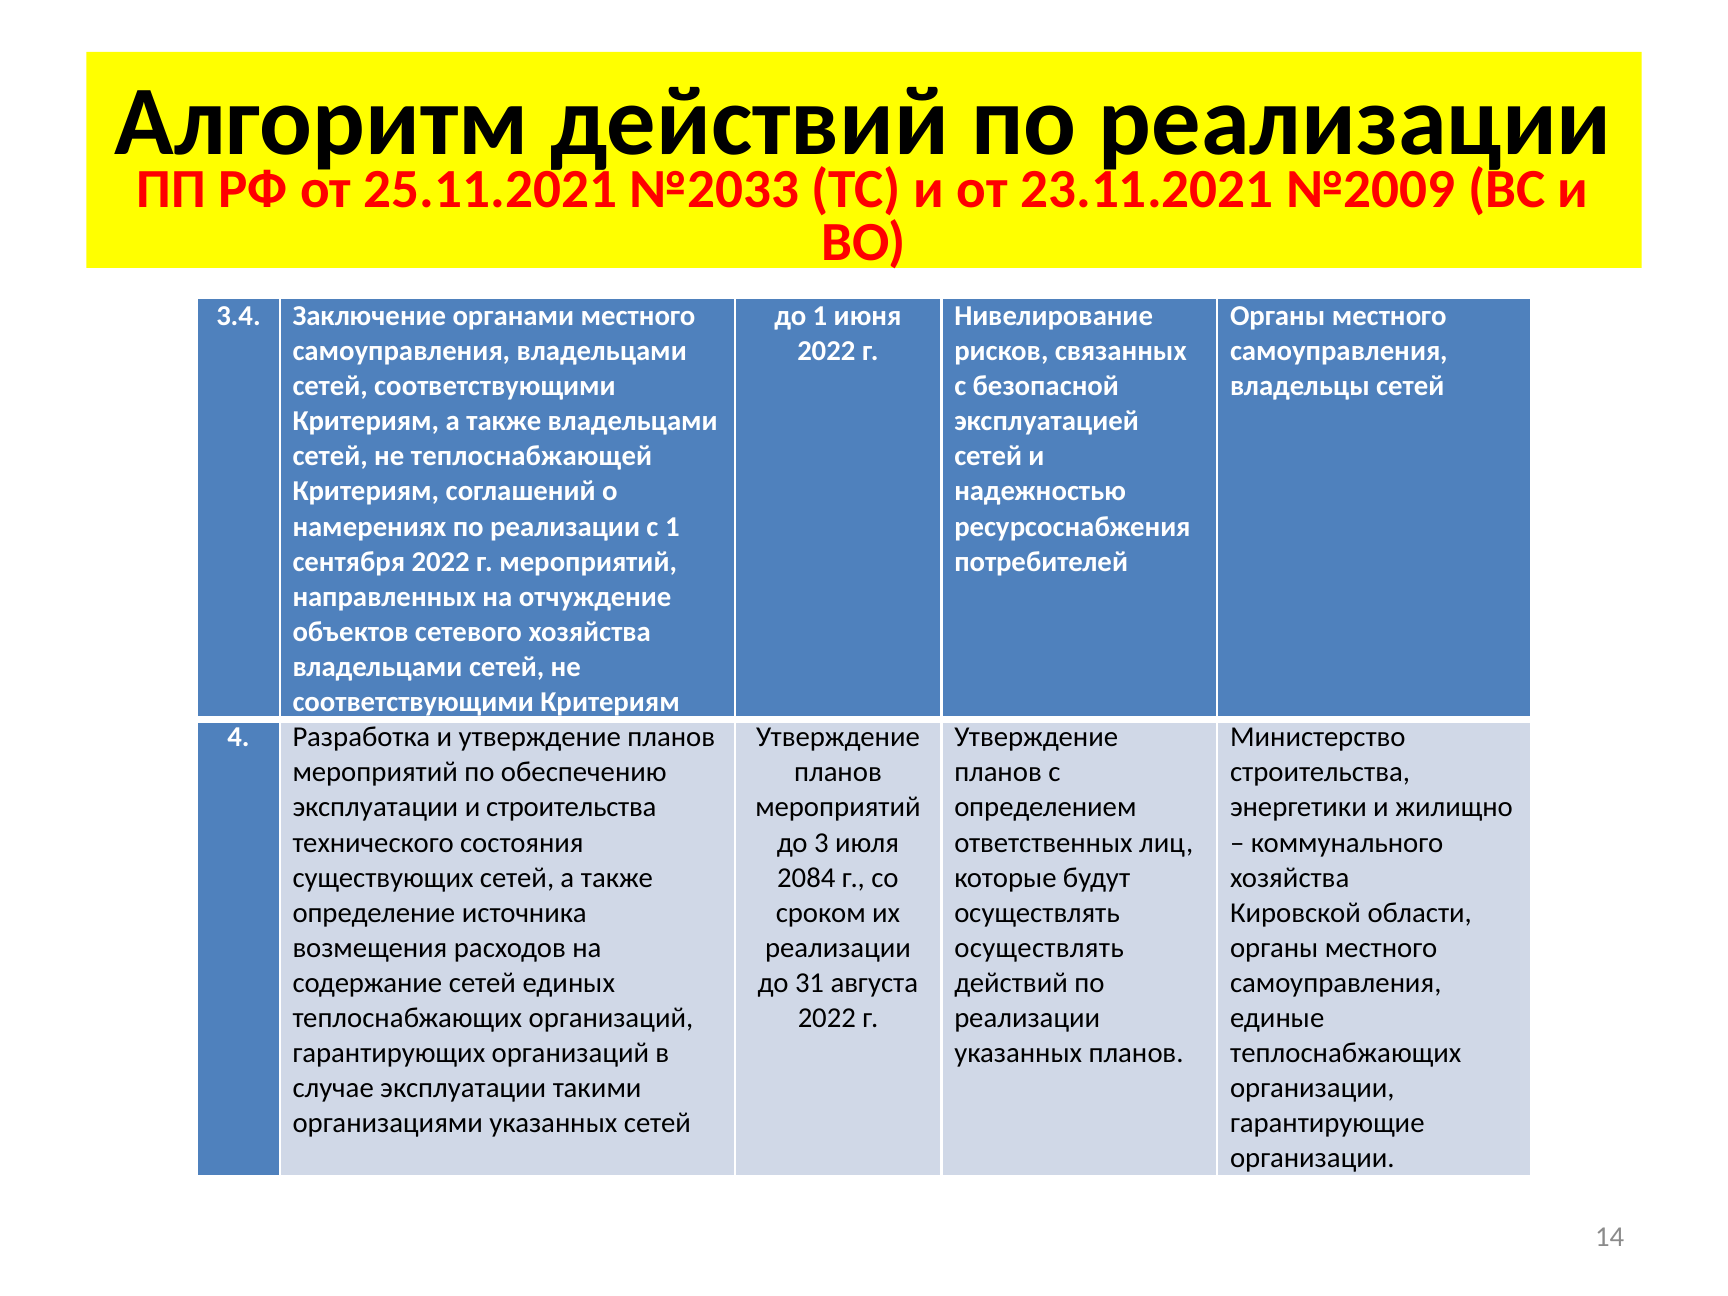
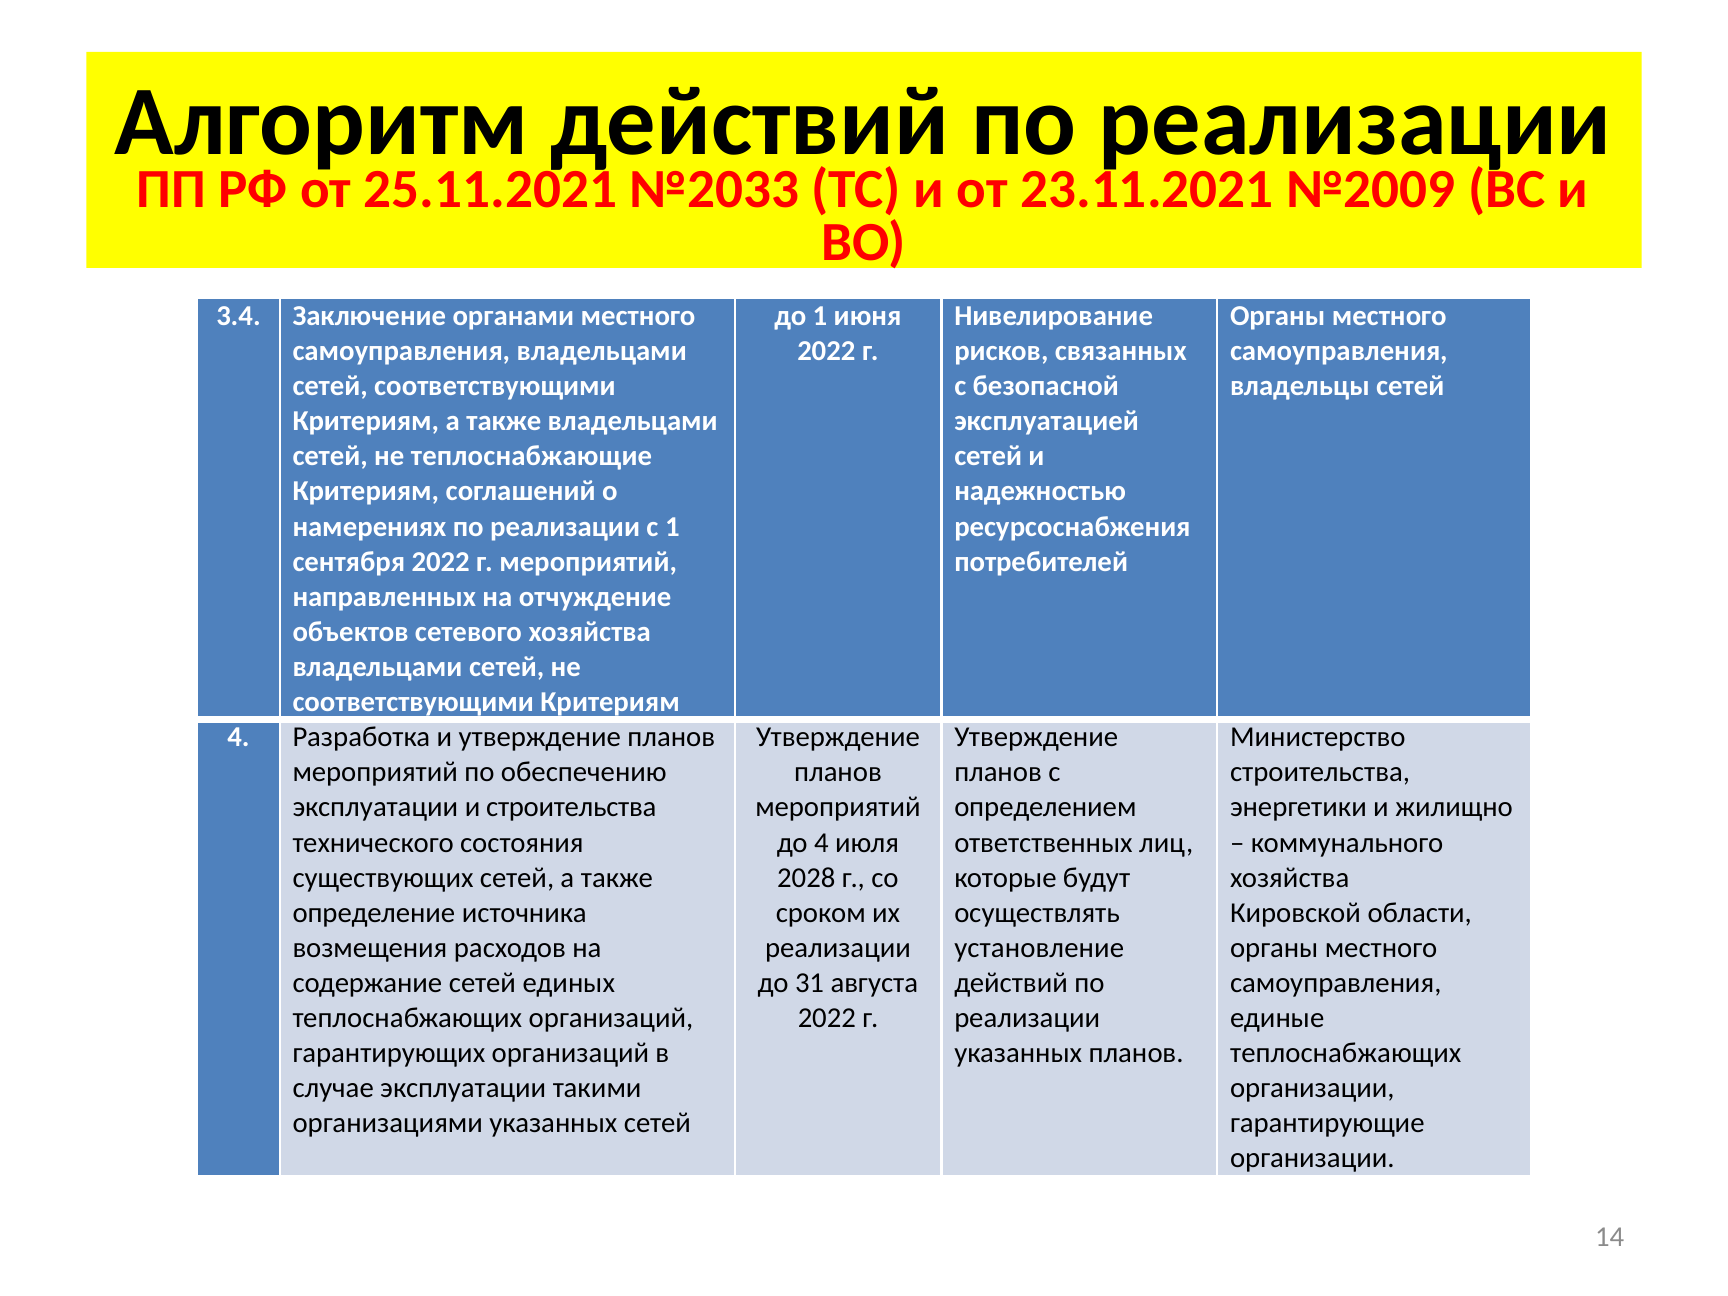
теплоснабжающей: теплоснабжающей -> теплоснабжающие (532, 456)
до 3: 3 -> 4 (821, 843)
2084: 2084 -> 2028 (806, 878)
осуществлять: осуществлять -> установление (1039, 948)
